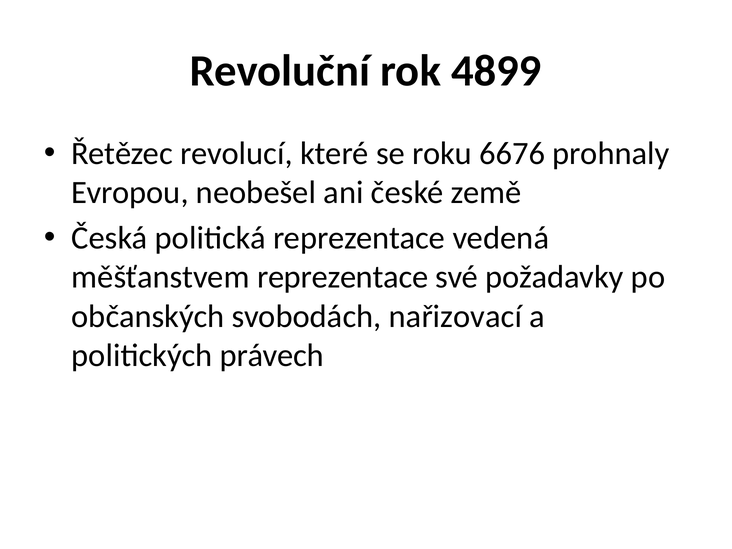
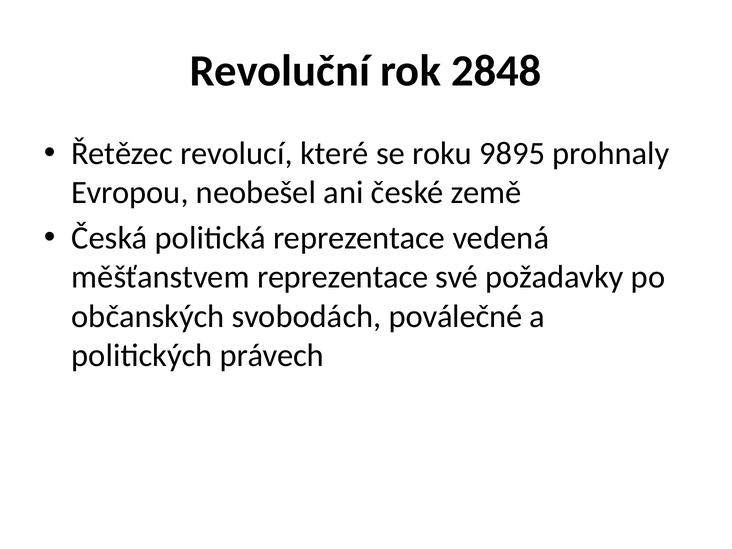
4899: 4899 -> 2848 (496, 71)
6676: 6676 -> 9895 (512, 154)
nařizovací: nařizovací -> poválečné (456, 316)
